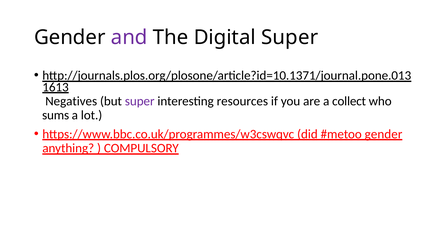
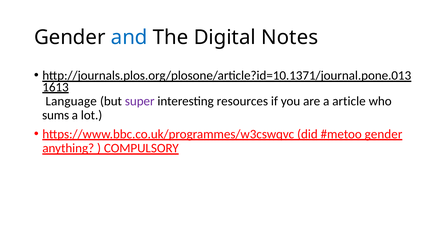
and colour: purple -> blue (129, 37)
Digital Super: Super -> Notes (290, 37)
Negatives: Negatives -> Language (71, 101)
collect: collect -> article (349, 101)
